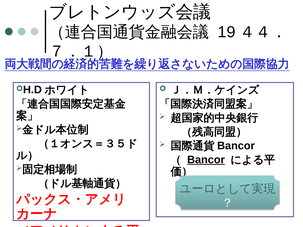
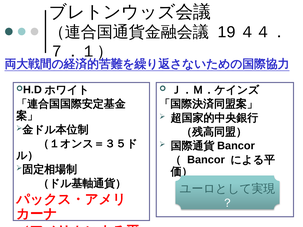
Bancor underline: present -> none (206, 160)
